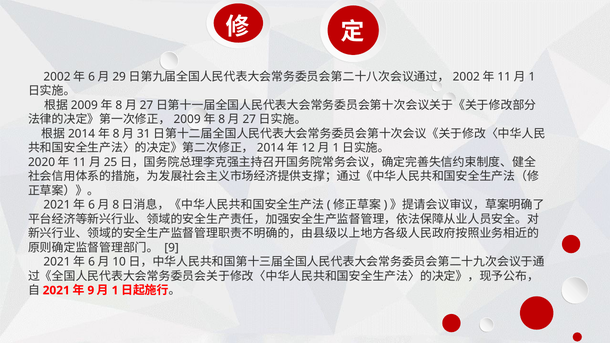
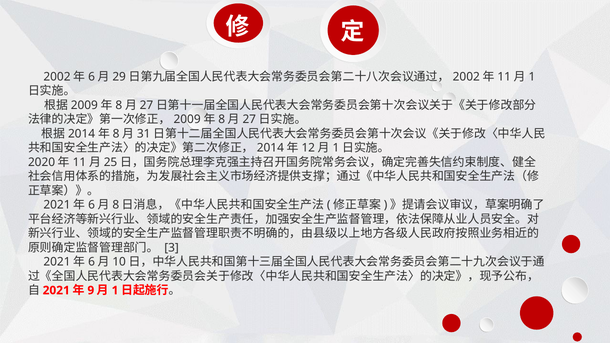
9: 9 -> 3 (172, 248)
